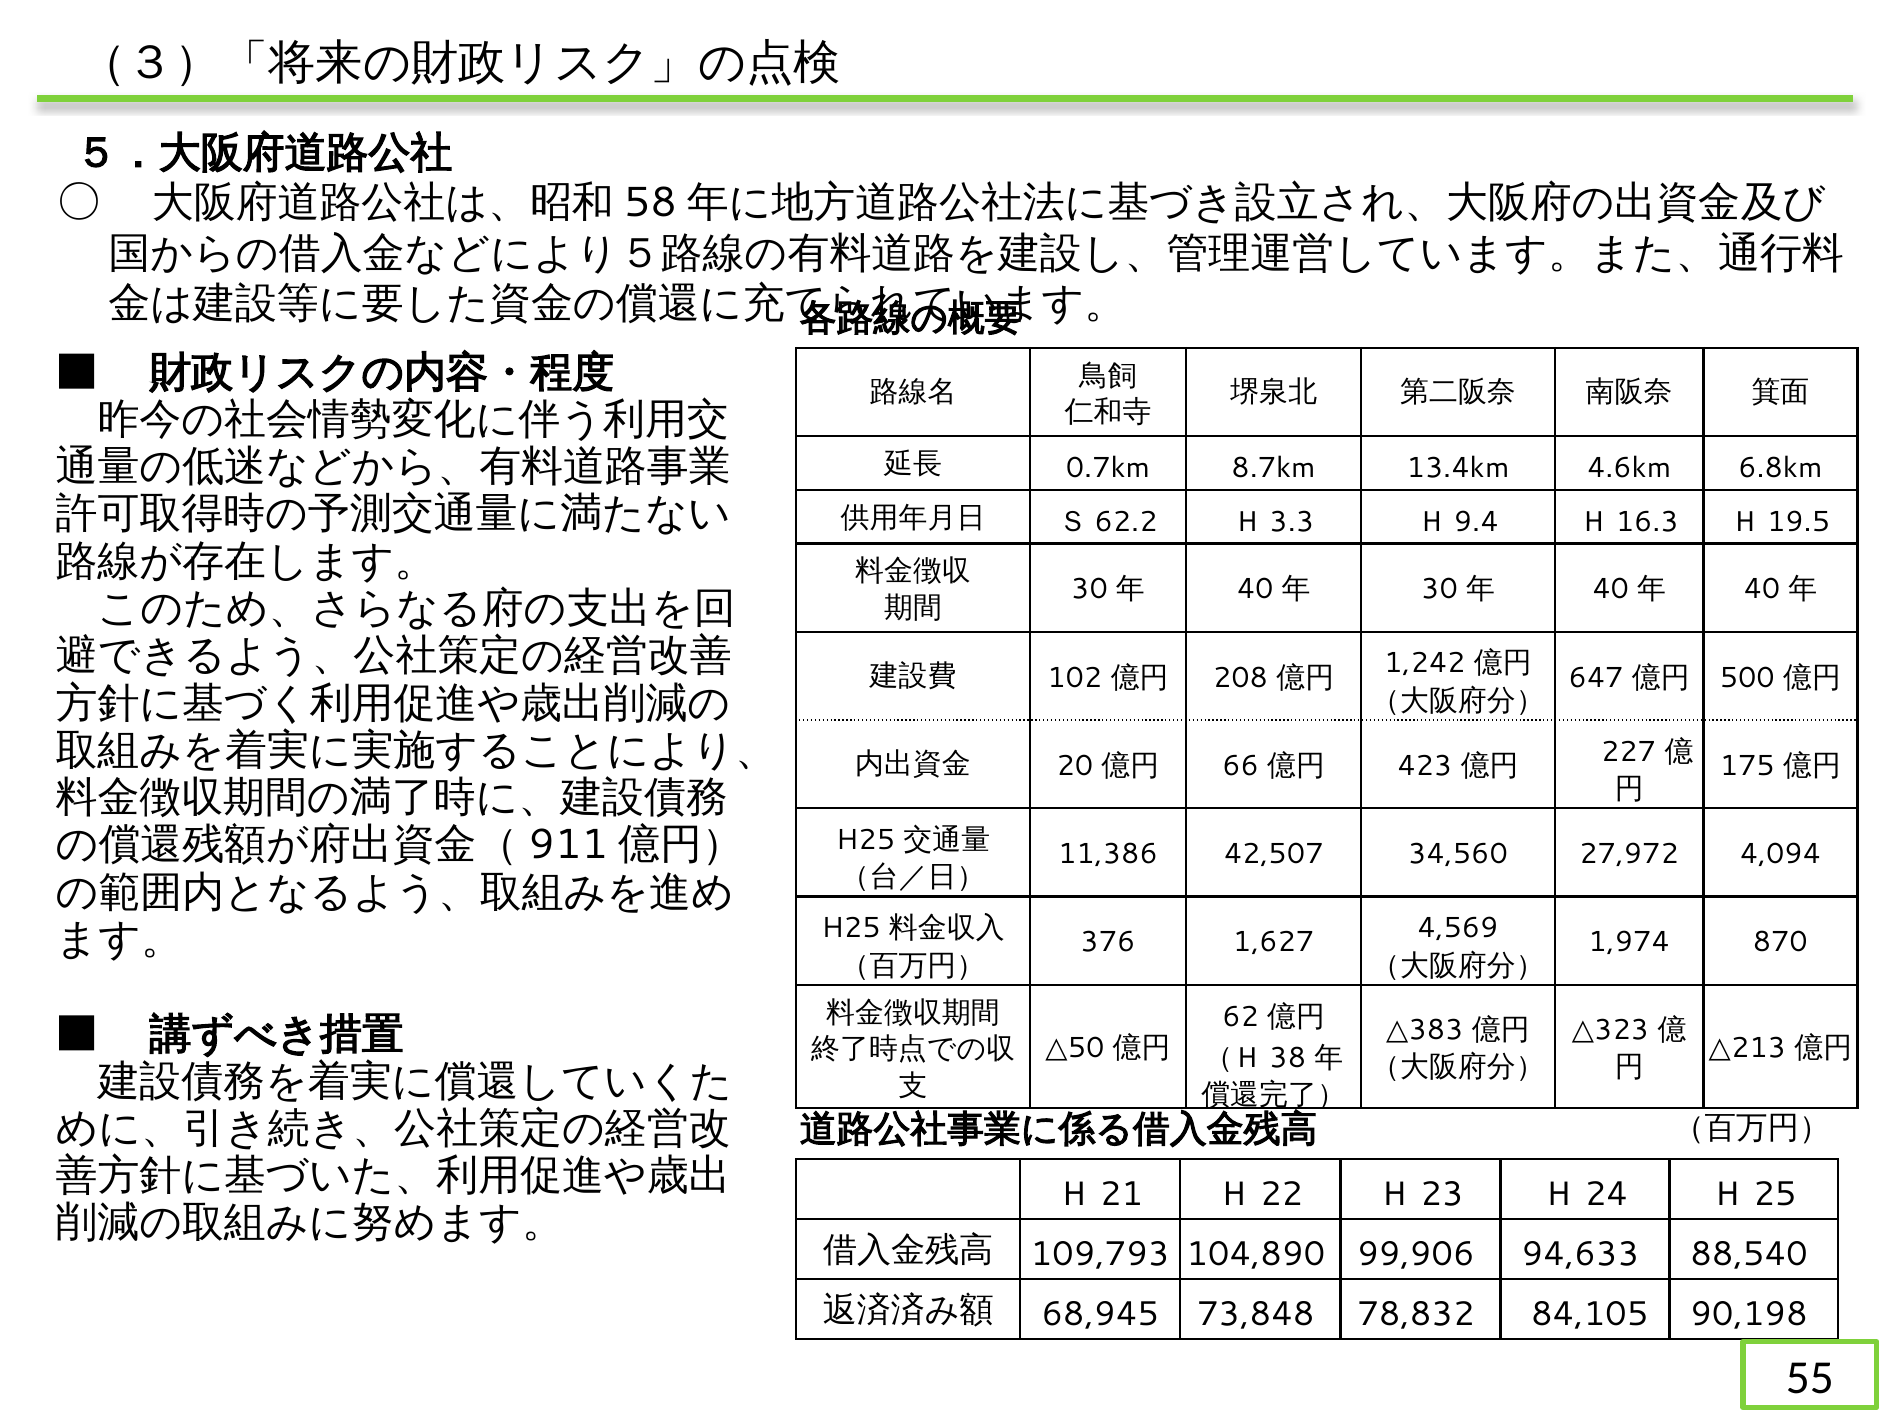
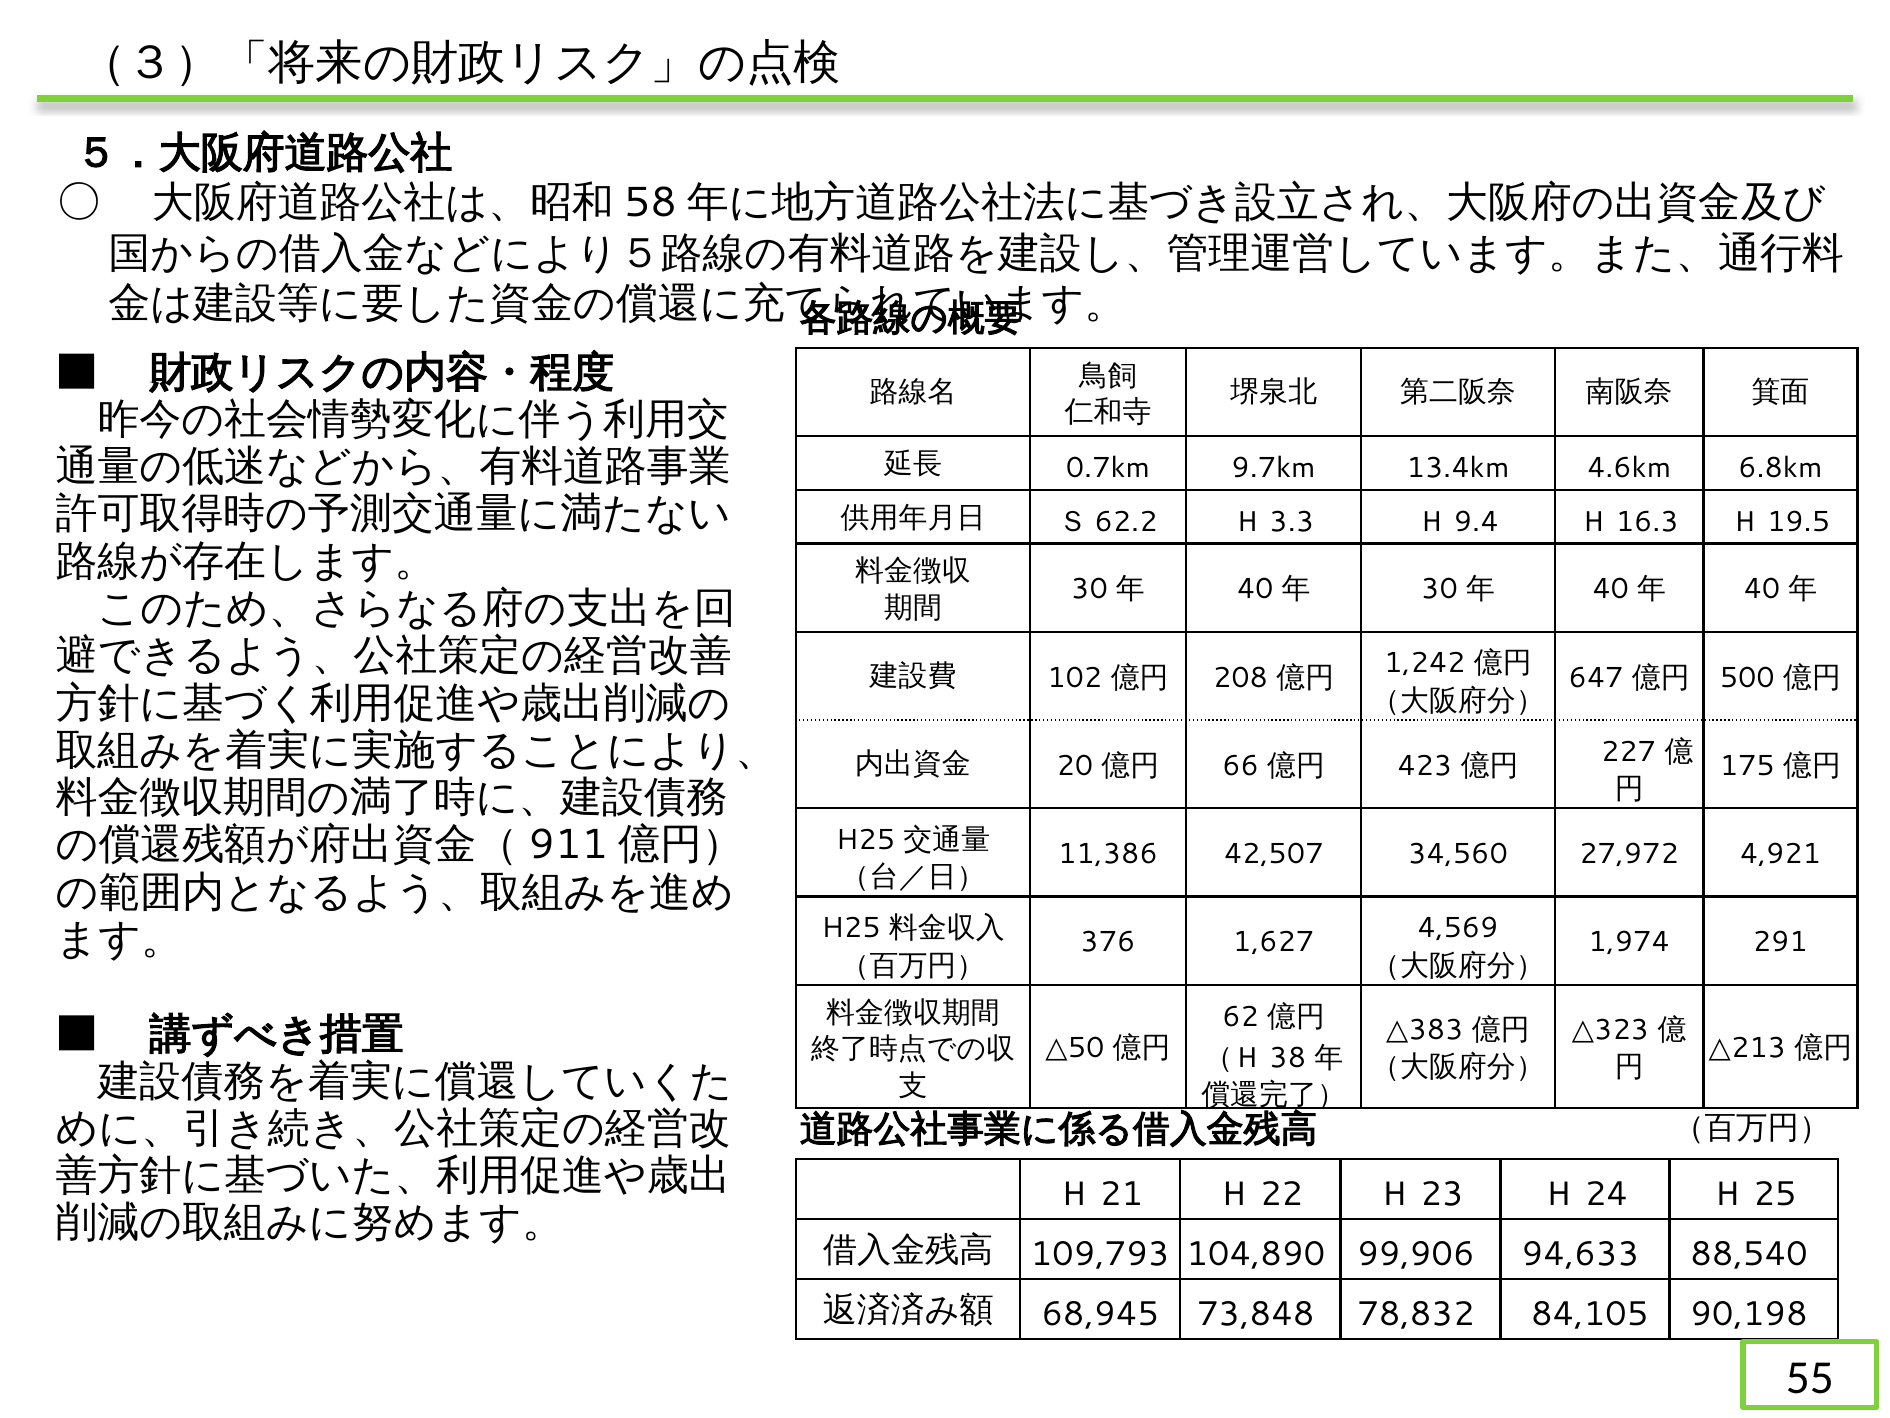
8.7km: 8.7km -> 9.7km (1274, 468)
4,094: 4,094 -> 4,921 (1780, 854)
870: 870 -> 291 (1780, 942)
